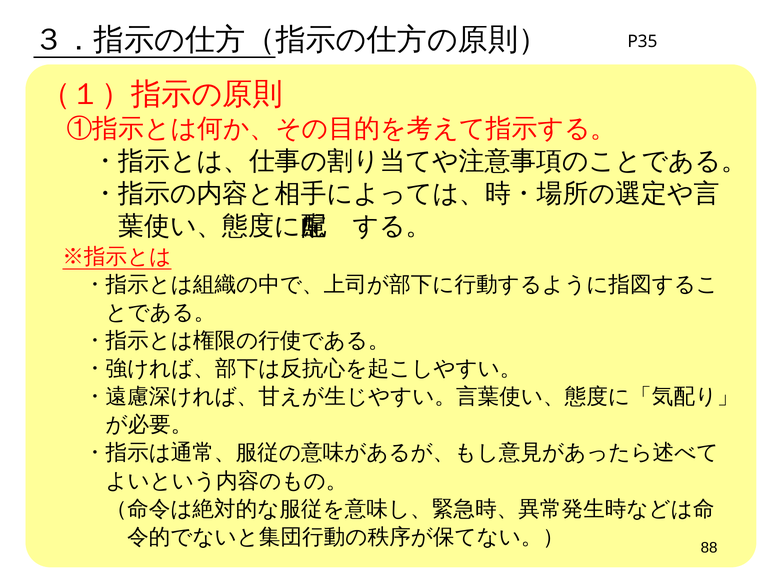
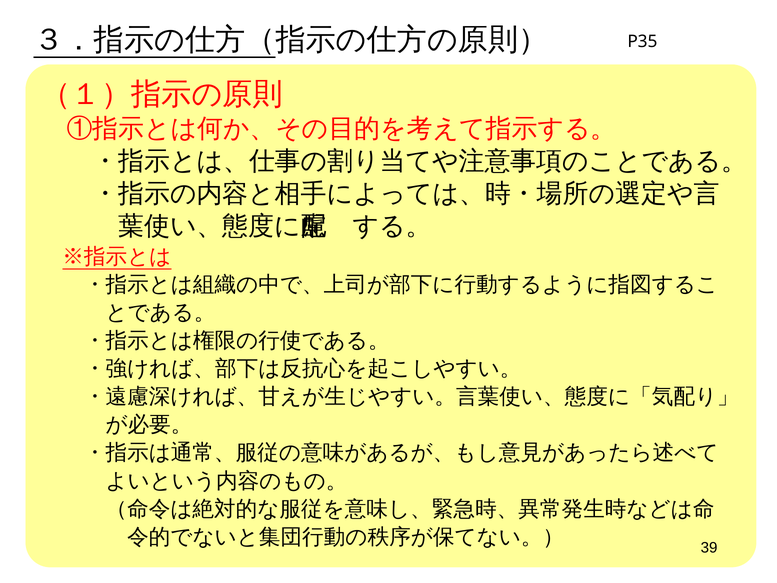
88: 88 -> 39 (709, 548)
